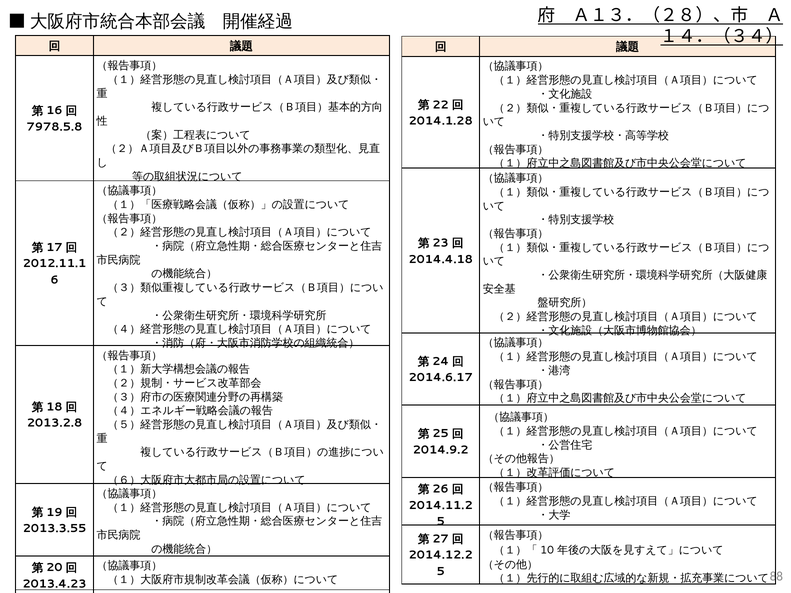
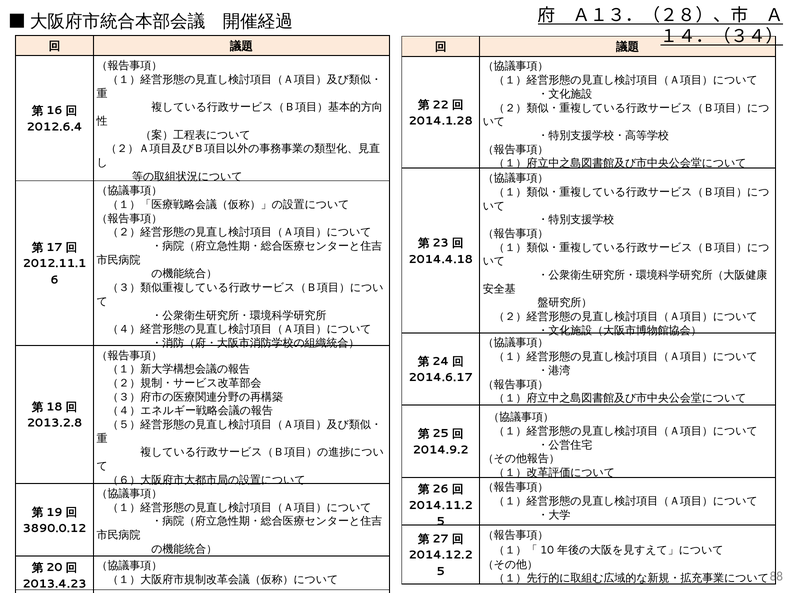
7978.5.8: 7978.5.8 -> 2012.6.4 (54, 127)
2013.3.55: 2013.3.55 -> 3890.0.12 (55, 529)
